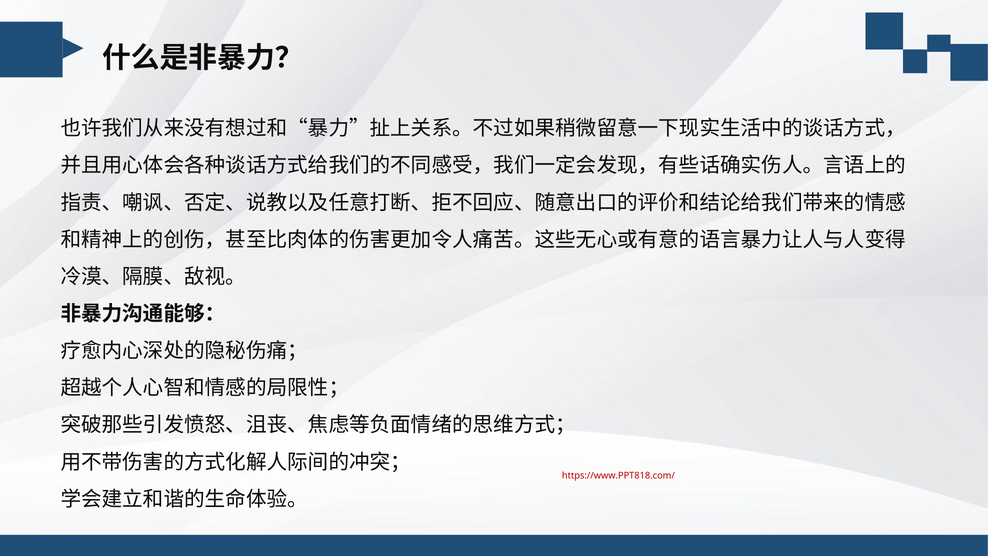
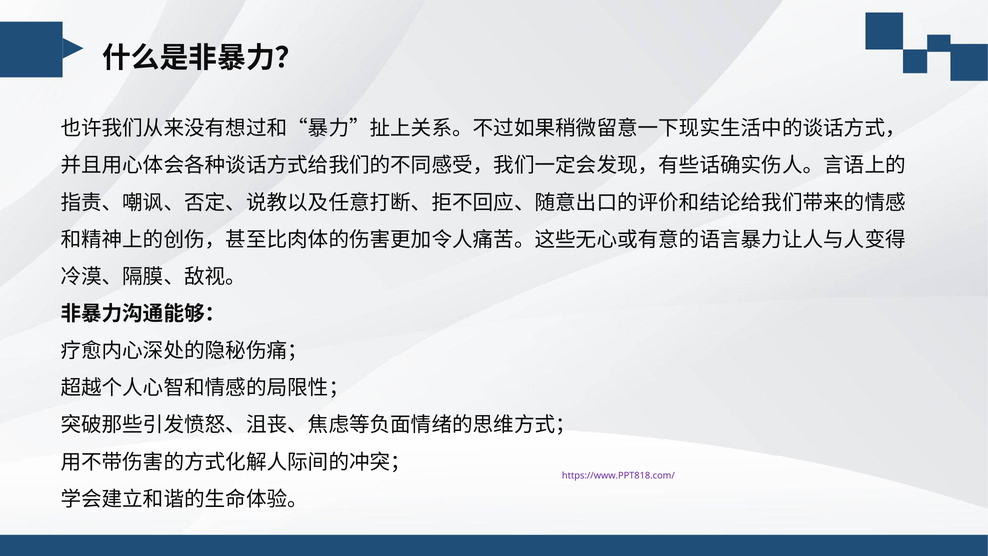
https://www.PPT818.com/ colour: red -> purple (618, 475)
